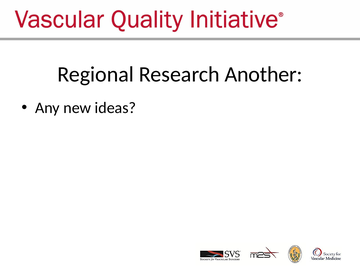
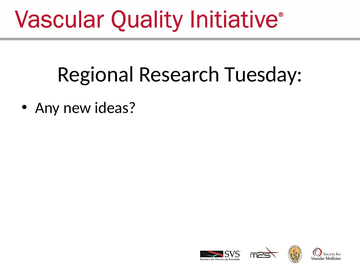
Another: Another -> Tuesday (264, 74)
